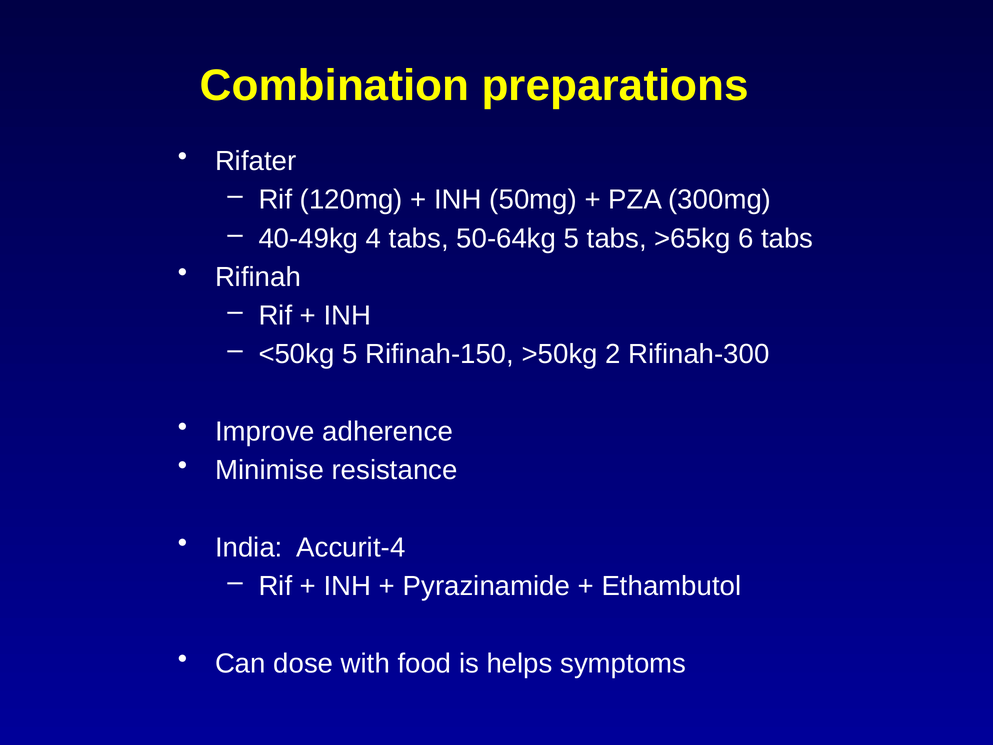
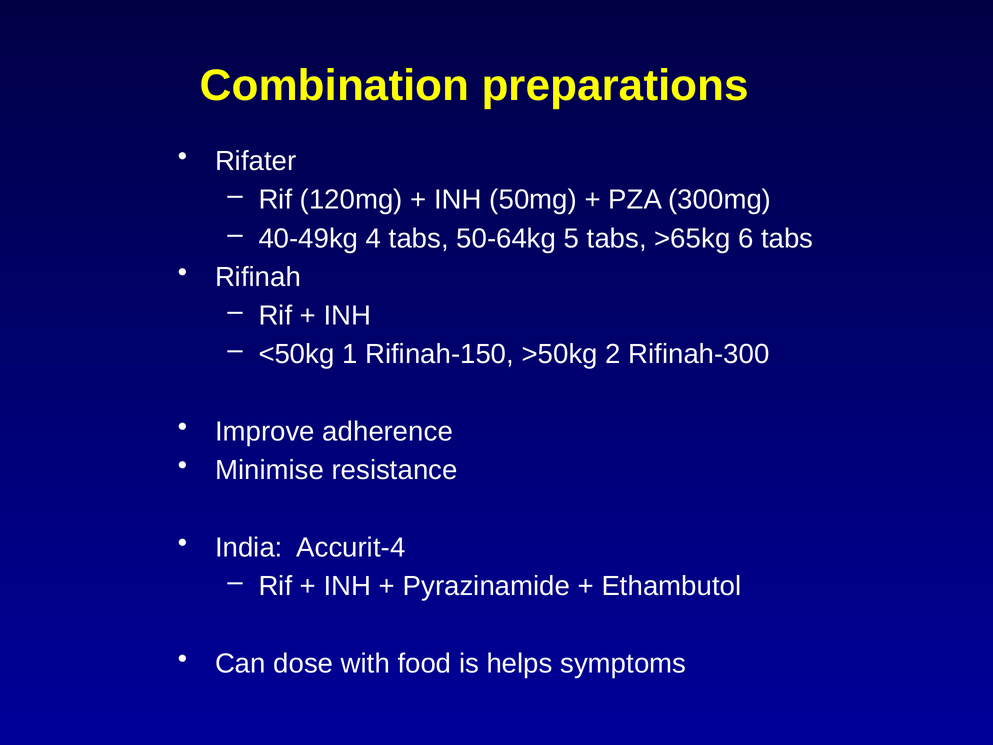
<50kg 5: 5 -> 1 (350, 354)
